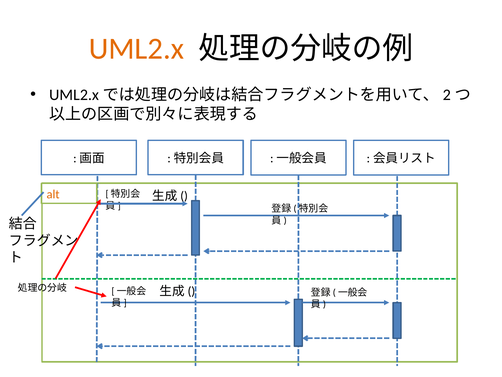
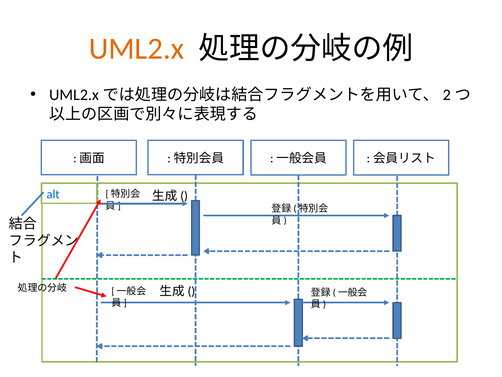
alt colour: orange -> blue (53, 194)
